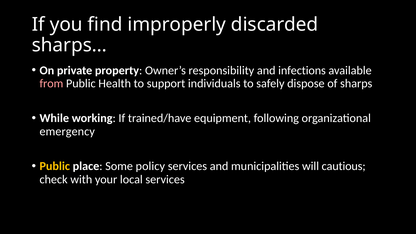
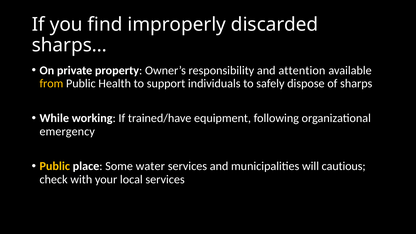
infections: infections -> attention (302, 70)
from colour: pink -> yellow (51, 83)
policy: policy -> water (150, 166)
